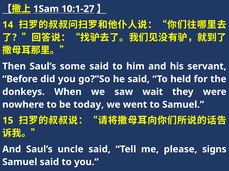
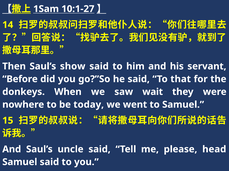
some: some -> show (73, 67)
held: held -> that (181, 79)
signs: signs -> head (214, 150)
